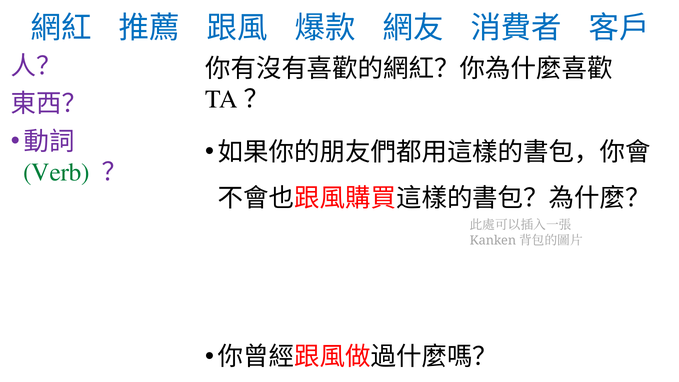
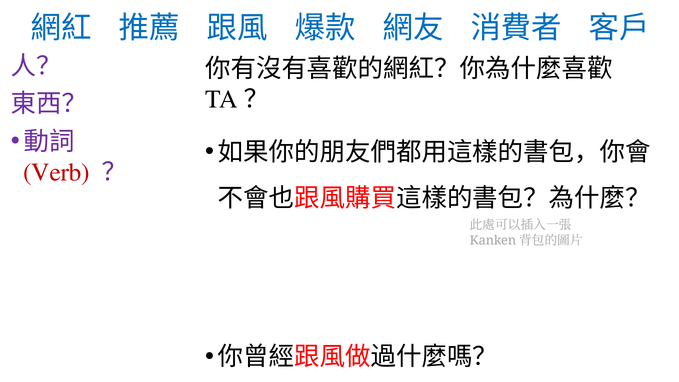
Verb colour: green -> red (57, 172)
